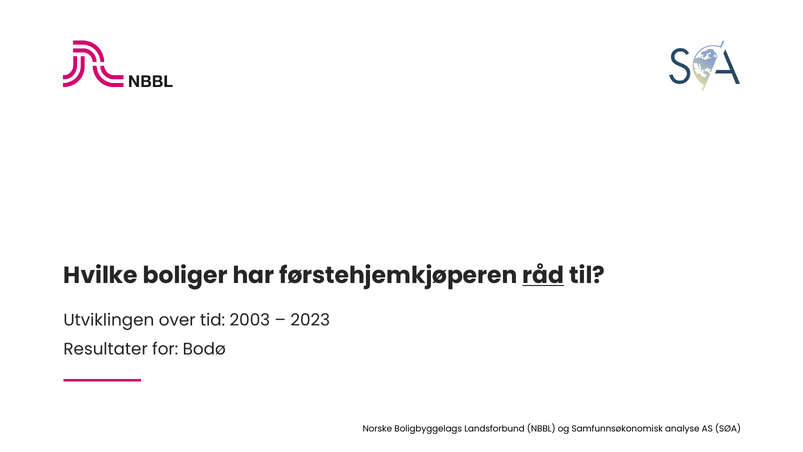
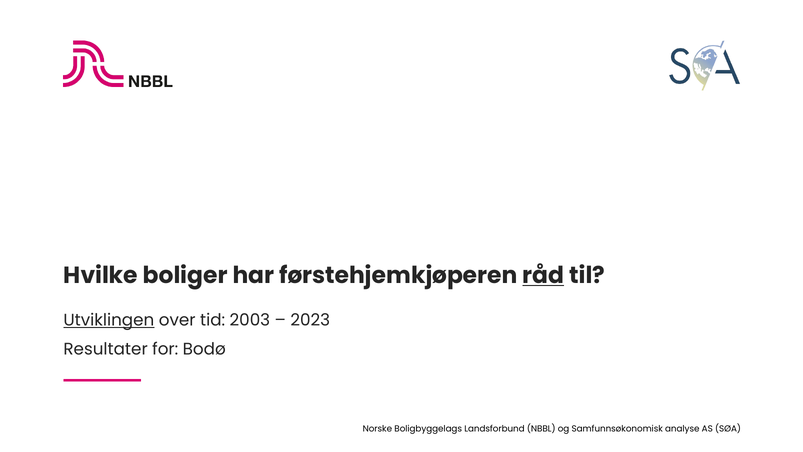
Utviklingen underline: none -> present (109, 320)
